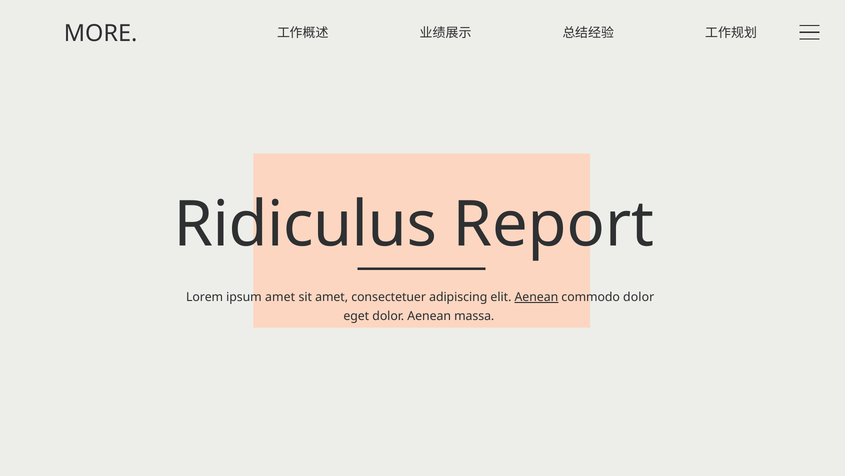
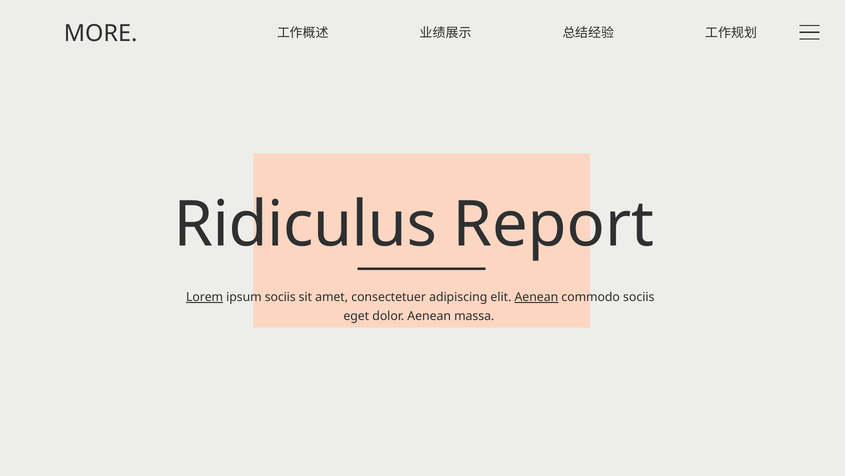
Lorem underline: none -> present (205, 297)
ipsum amet: amet -> sociis (280, 297)
commodo dolor: dolor -> sociis (639, 297)
